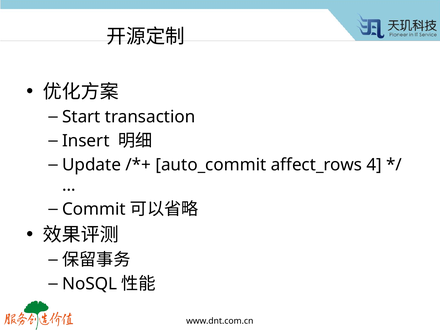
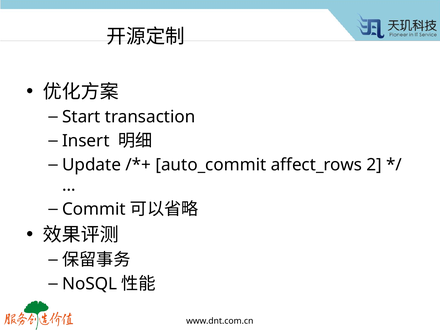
4: 4 -> 2 (374, 165)
